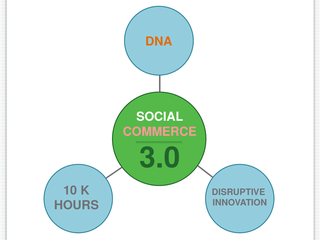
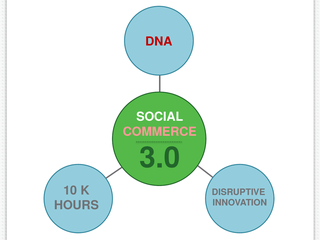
DNA colour: orange -> red (159, 42)
